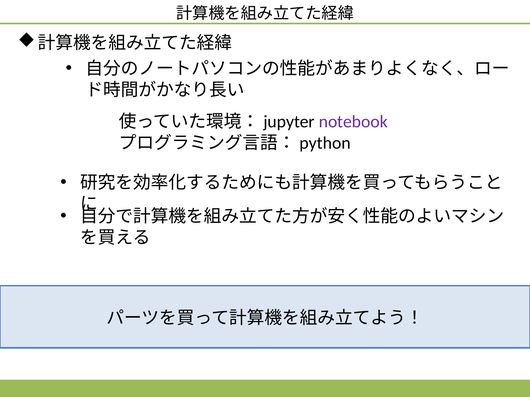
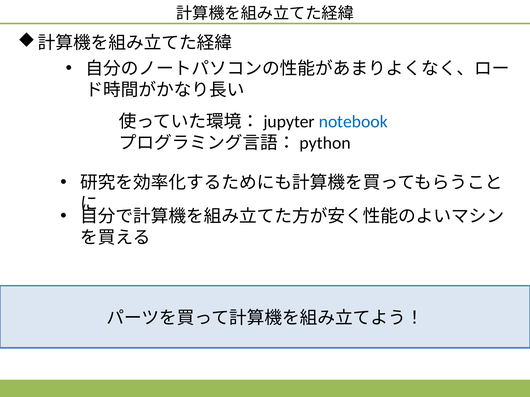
notebook colour: purple -> blue (353, 122)
